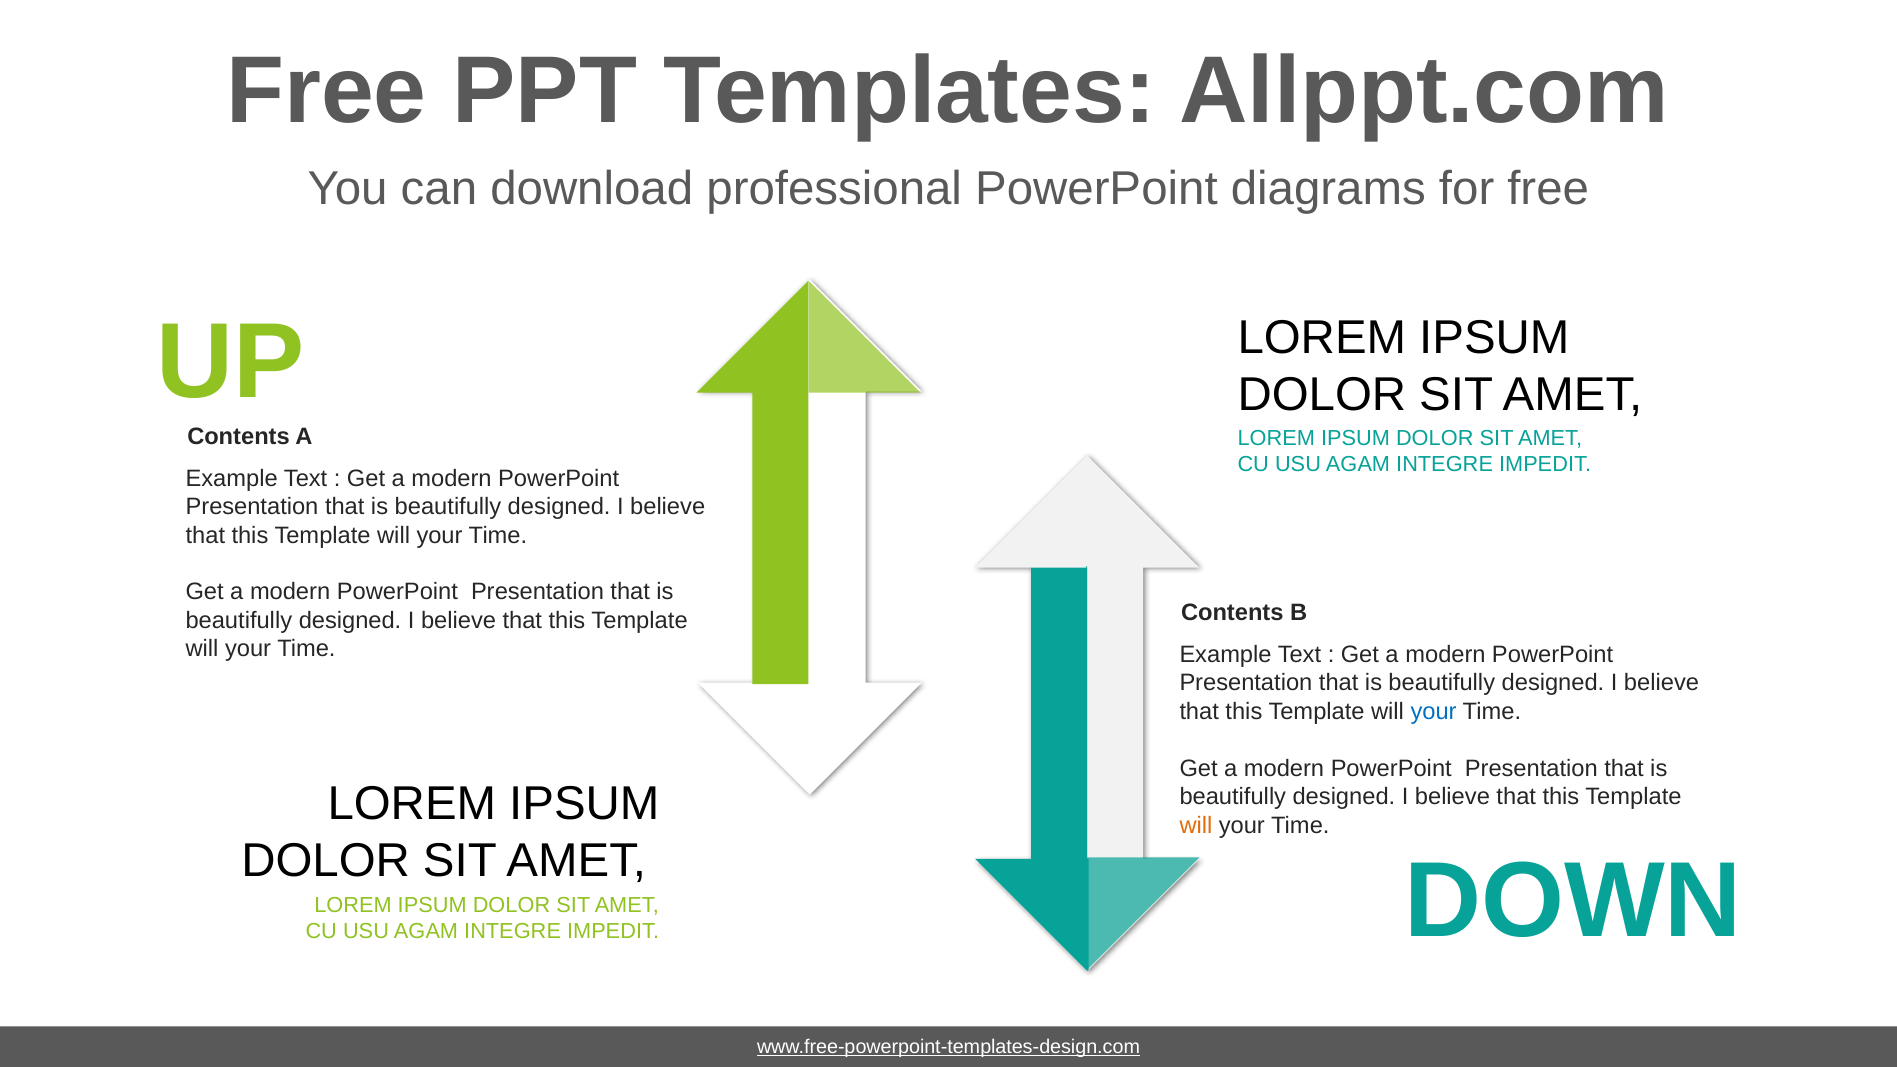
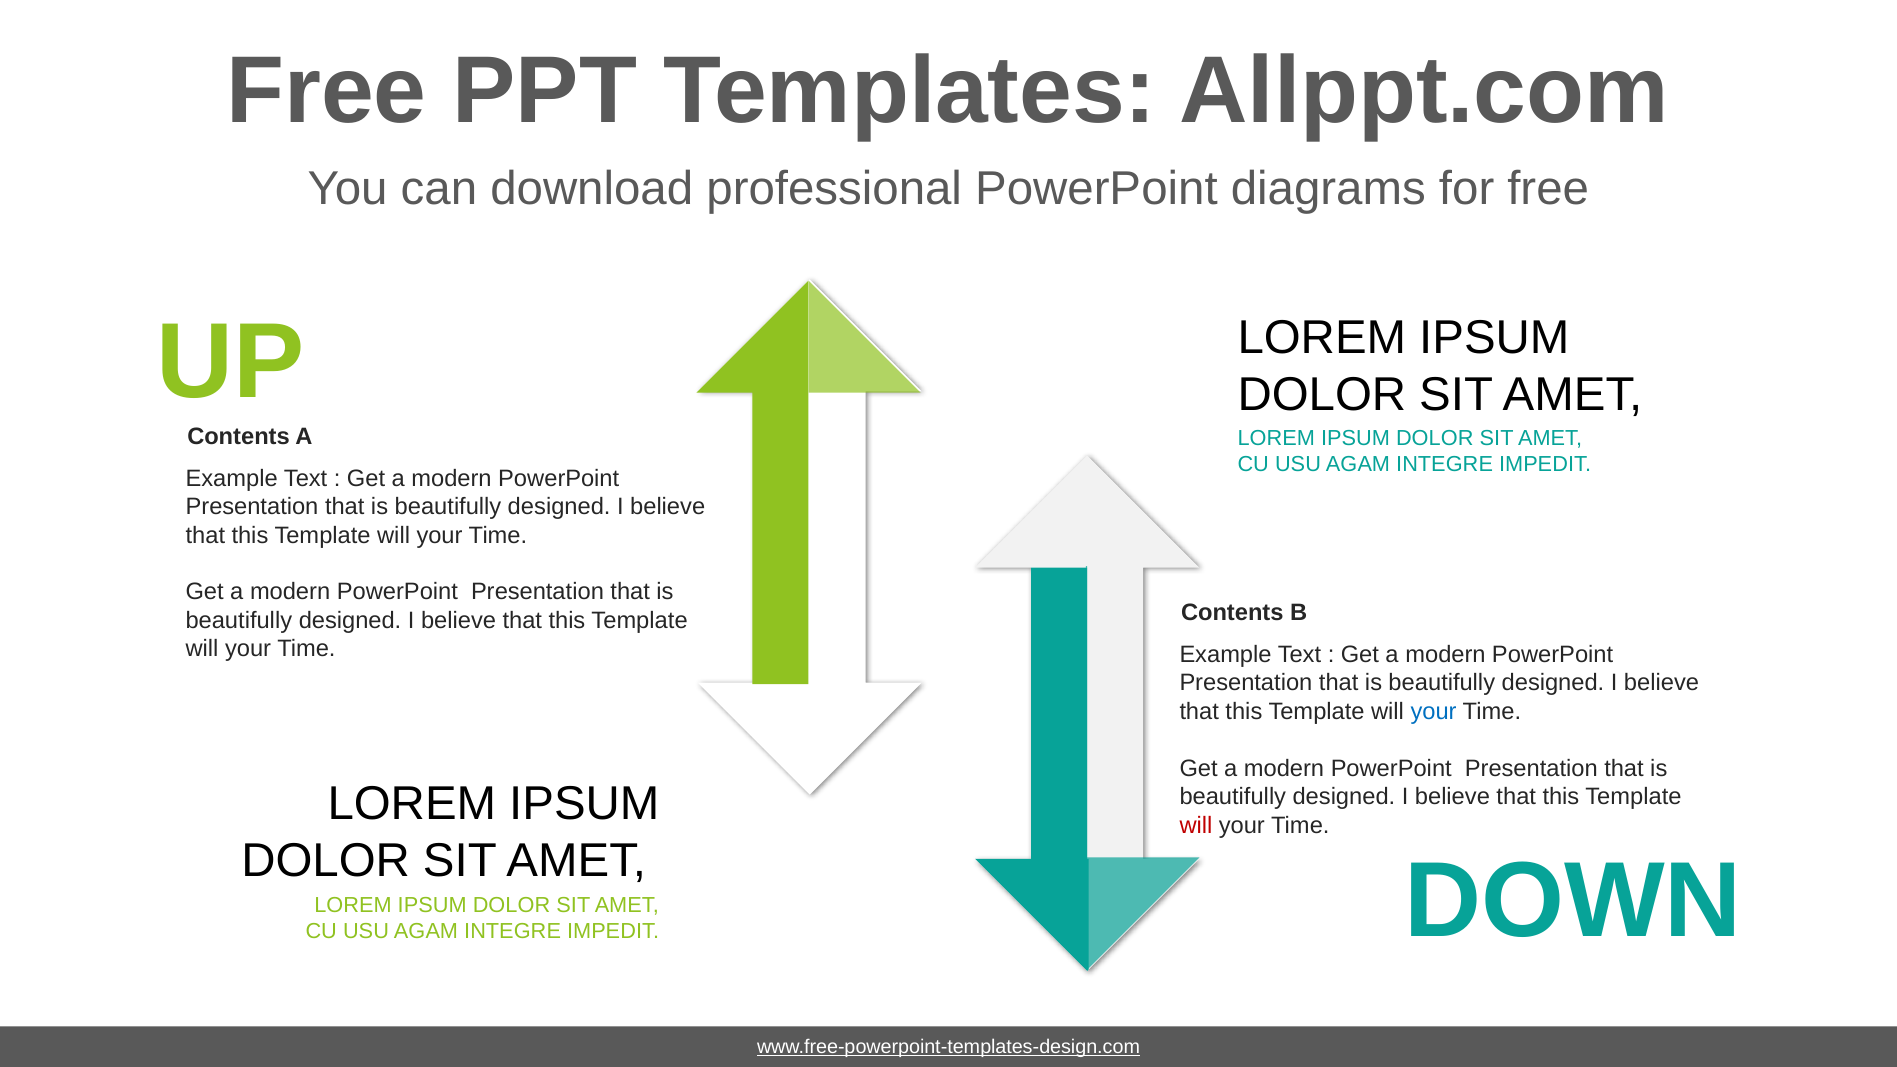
will colour: orange -> red (1196, 825)
